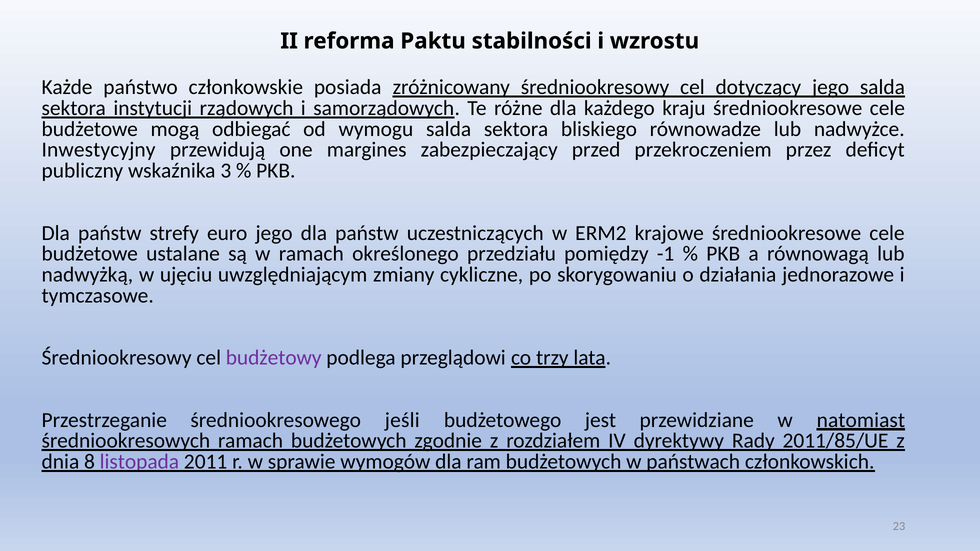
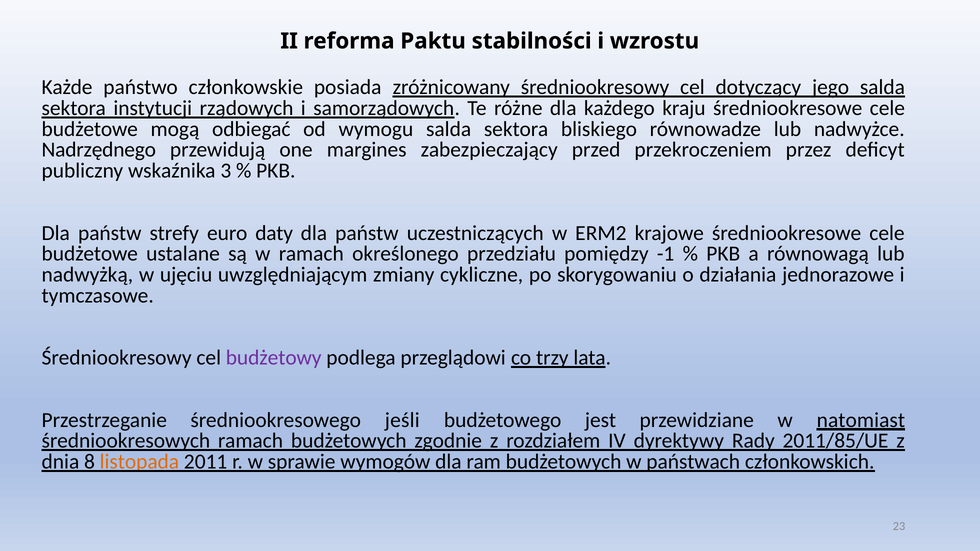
Inwestycyjny: Inwestycyjny -> Nadrzędnego (99, 150)
euro jego: jego -> daty (274, 233)
listopada colour: purple -> orange (139, 462)
